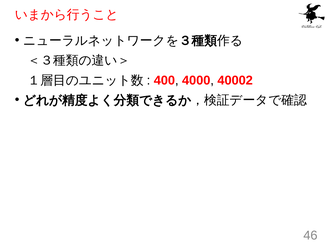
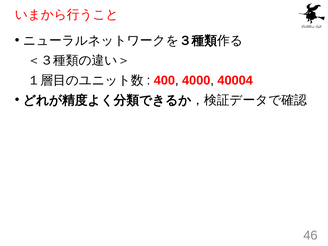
40002: 40002 -> 40004 (235, 80)
